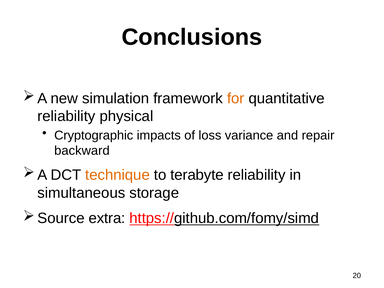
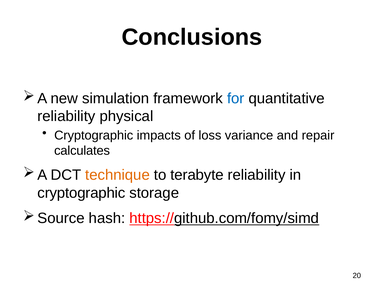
for colour: orange -> blue (236, 98)
backward: backward -> calculates (82, 151)
simultaneous: simultaneous -> cryptographic (81, 193)
extra: extra -> hash (107, 218)
